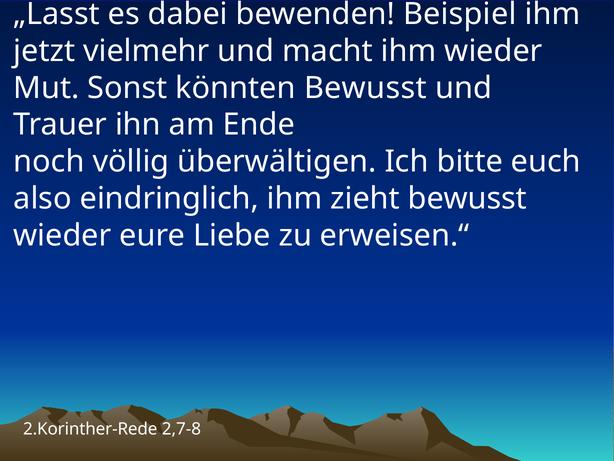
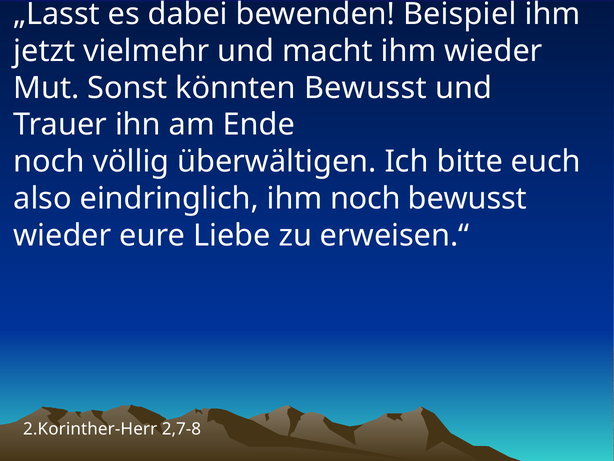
ihm zieht: zieht -> noch (365, 198)
2.Korinther-Rede: 2.Korinther-Rede -> 2.Korinther-Herr (90, 428)
